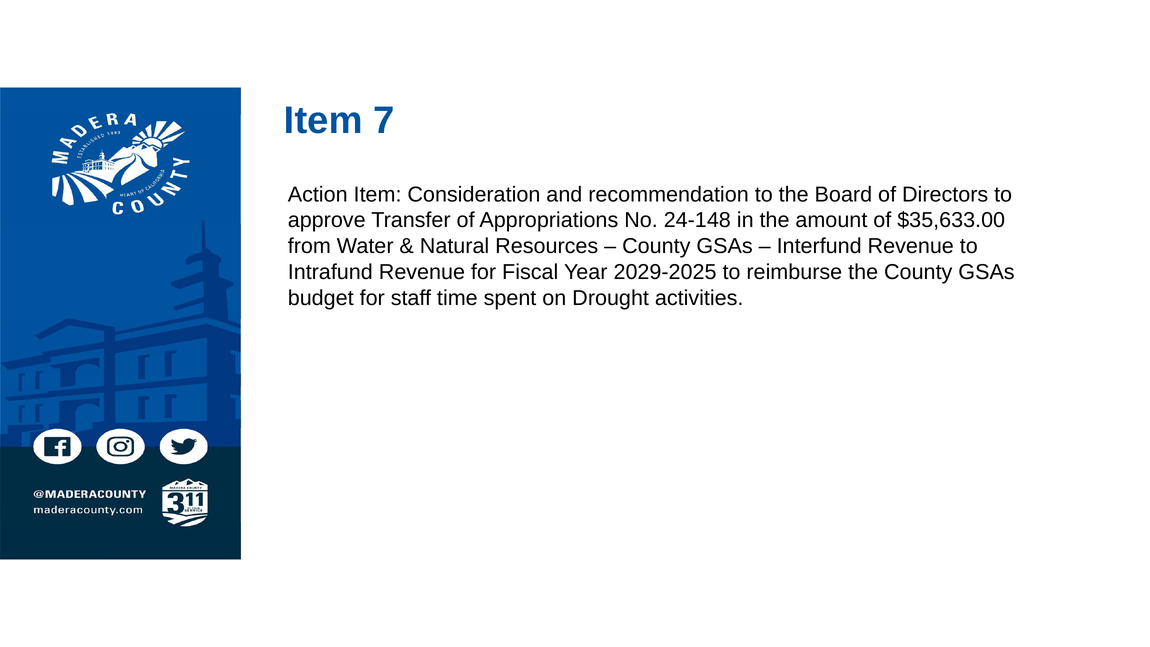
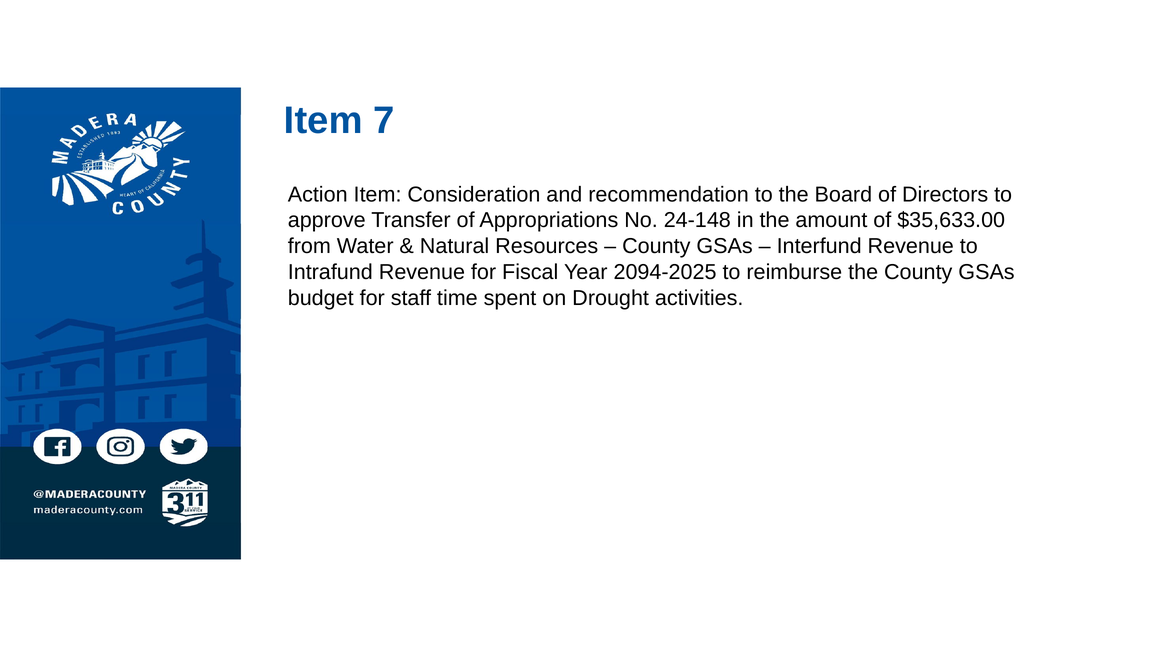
2029-2025: 2029-2025 -> 2094-2025 (665, 272)
